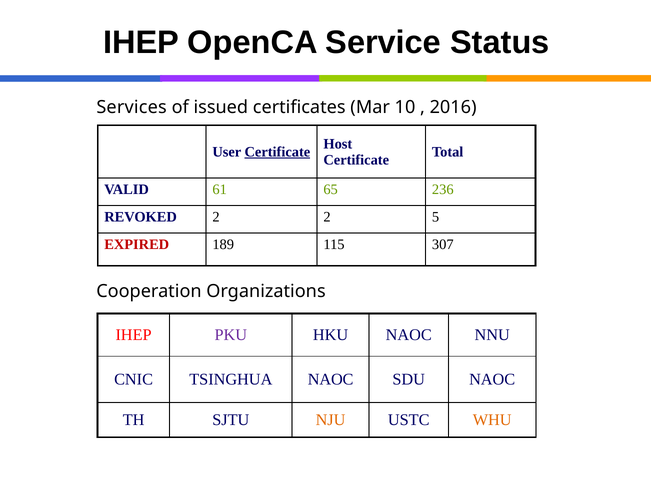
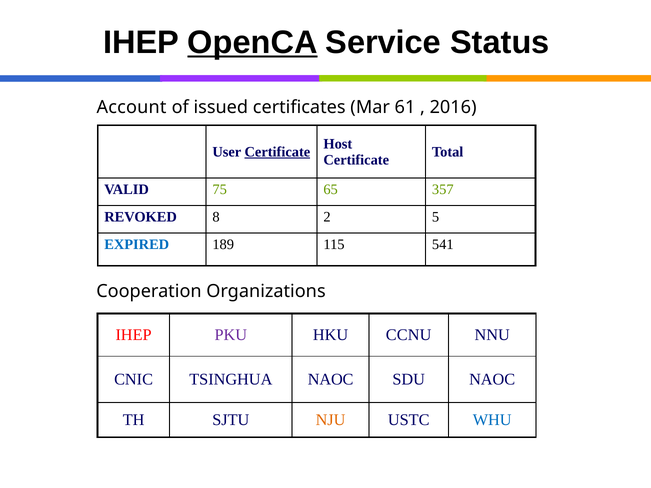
OpenCA underline: none -> present (253, 43)
Services: Services -> Account (132, 107)
10: 10 -> 61 (405, 107)
61: 61 -> 75 (220, 190)
236: 236 -> 357 (443, 190)
REVOKED 2: 2 -> 8 (216, 217)
EXPIRED colour: red -> blue (137, 245)
307: 307 -> 541 (443, 245)
HKU NAOC: NAOC -> CCNU (409, 335)
WHU colour: orange -> blue (492, 420)
